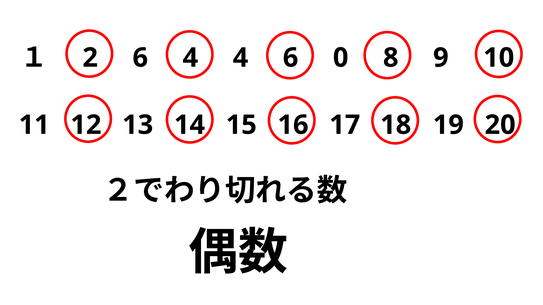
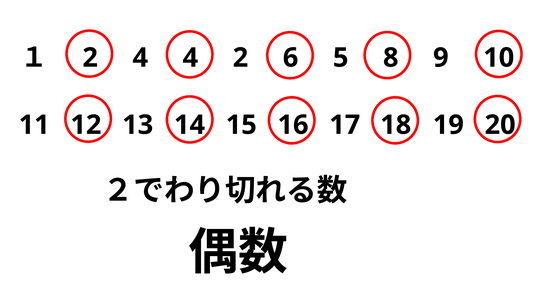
１ 6: 6 -> 4 (140, 58)
4: 4 -> 2 (240, 58)
0: 0 -> 5 (341, 58)
